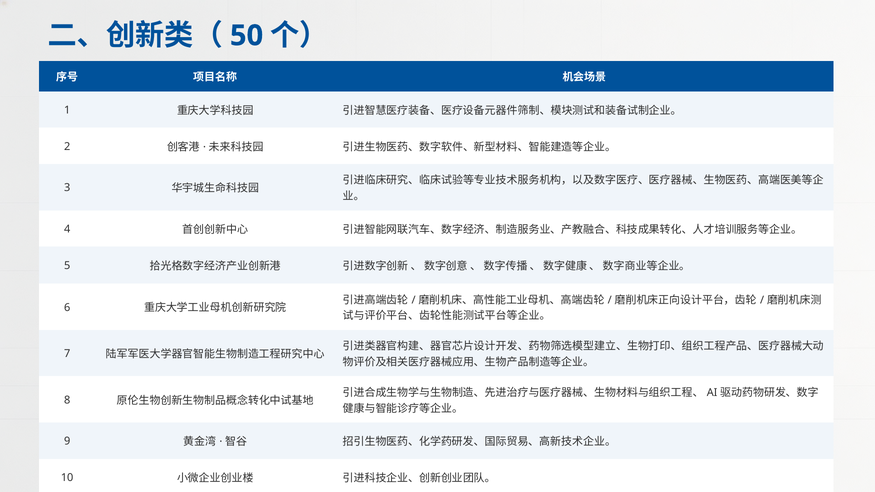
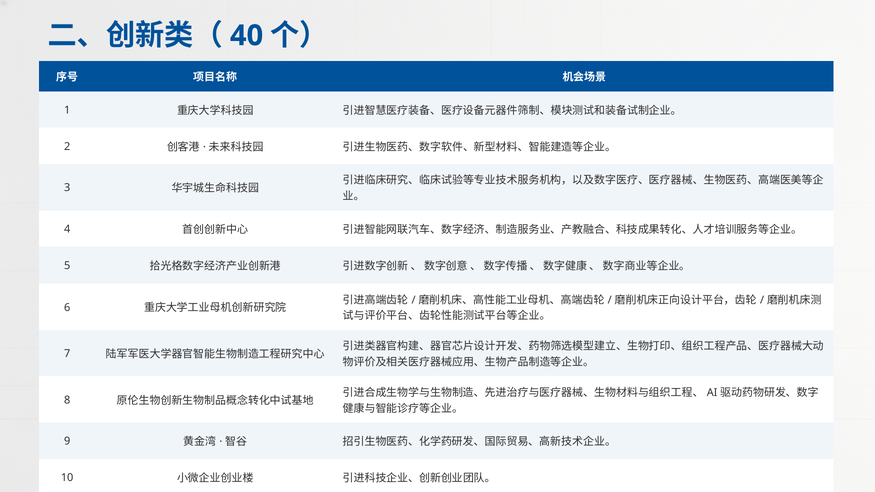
50: 50 -> 40 (247, 36)
